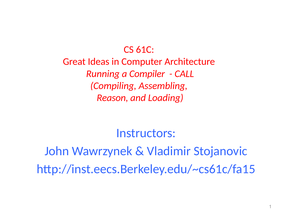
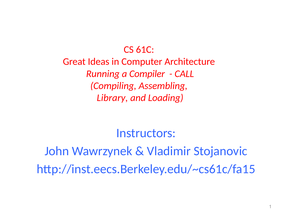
Reason: Reason -> Library (112, 98)
